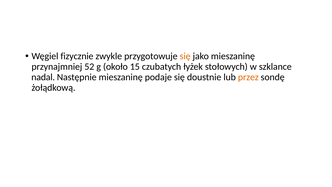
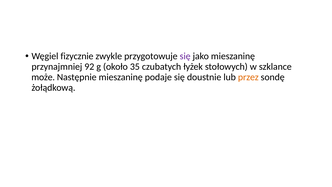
się colour: orange -> purple (185, 56)
52: 52 -> 92 (89, 67)
15: 15 -> 35 (135, 67)
nadal: nadal -> może (43, 77)
